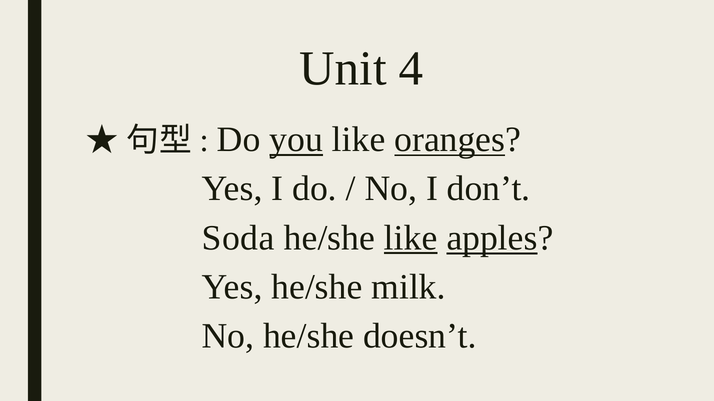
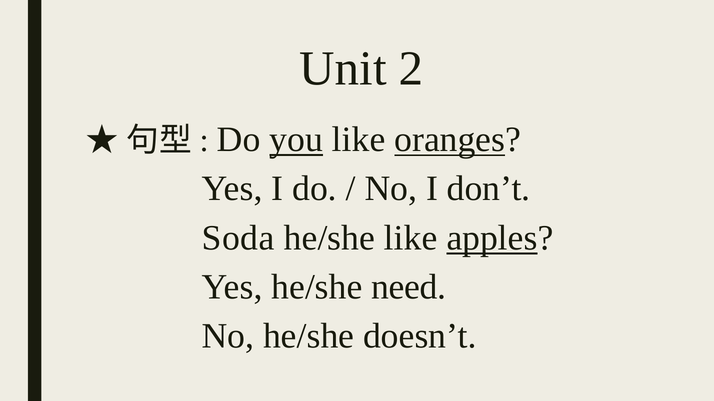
4: 4 -> 2 (411, 69)
like underline: present -> none (411, 238)
milk: milk -> need (409, 287)
